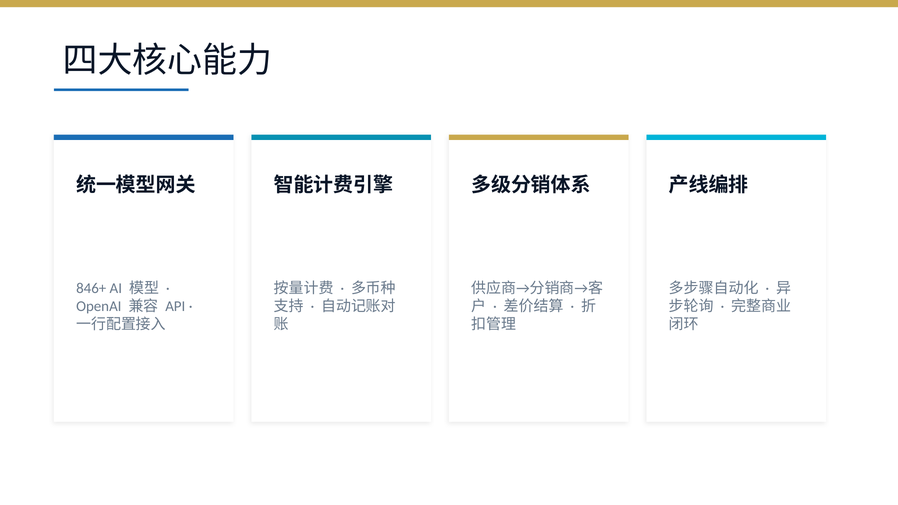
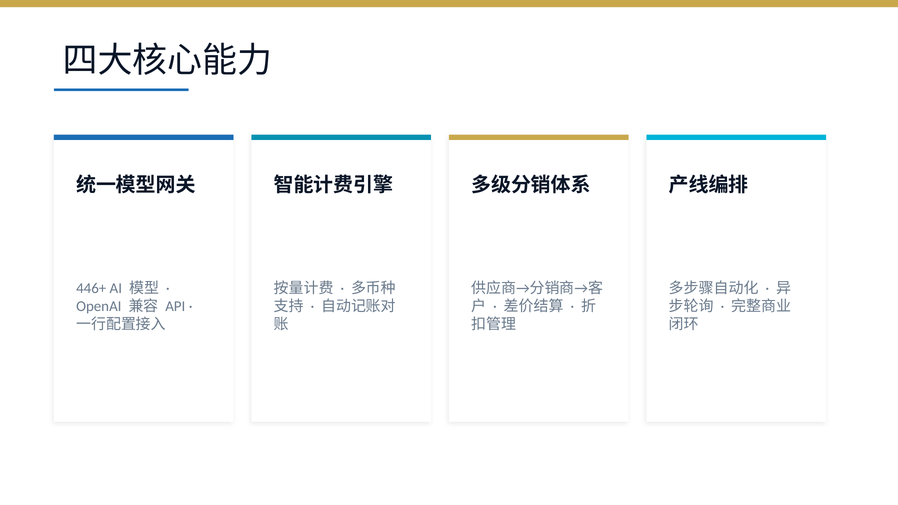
846+: 846+ -> 446+ (91, 288)
